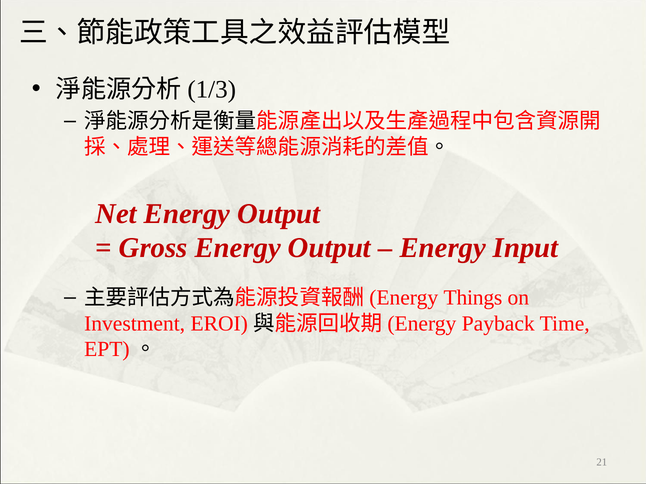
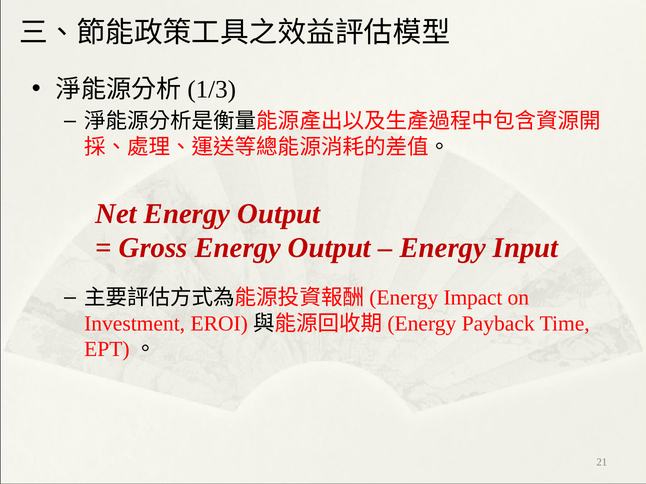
Things: Things -> Impact (473, 298)
